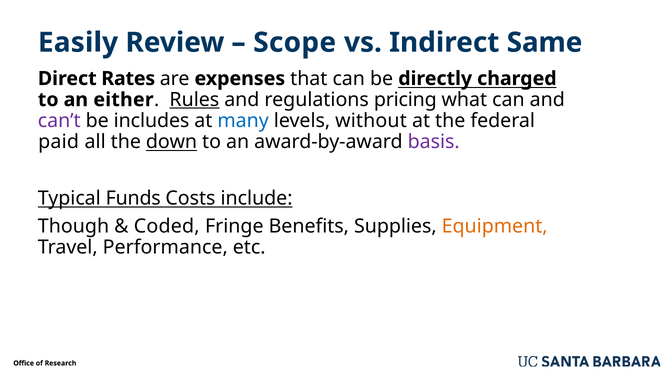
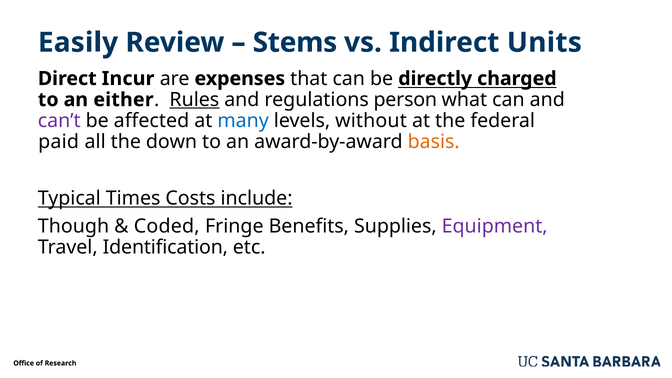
Scope: Scope -> Stems (295, 43)
Same: Same -> Units (544, 43)
Rates: Rates -> Incur (128, 79)
pricing: pricing -> person (405, 100)
includes: includes -> affected (151, 121)
down underline: present -> none (172, 142)
basis colour: purple -> orange (434, 142)
Funds: Funds -> Times (133, 198)
Equipment colour: orange -> purple (495, 226)
Performance: Performance -> Identification (165, 247)
